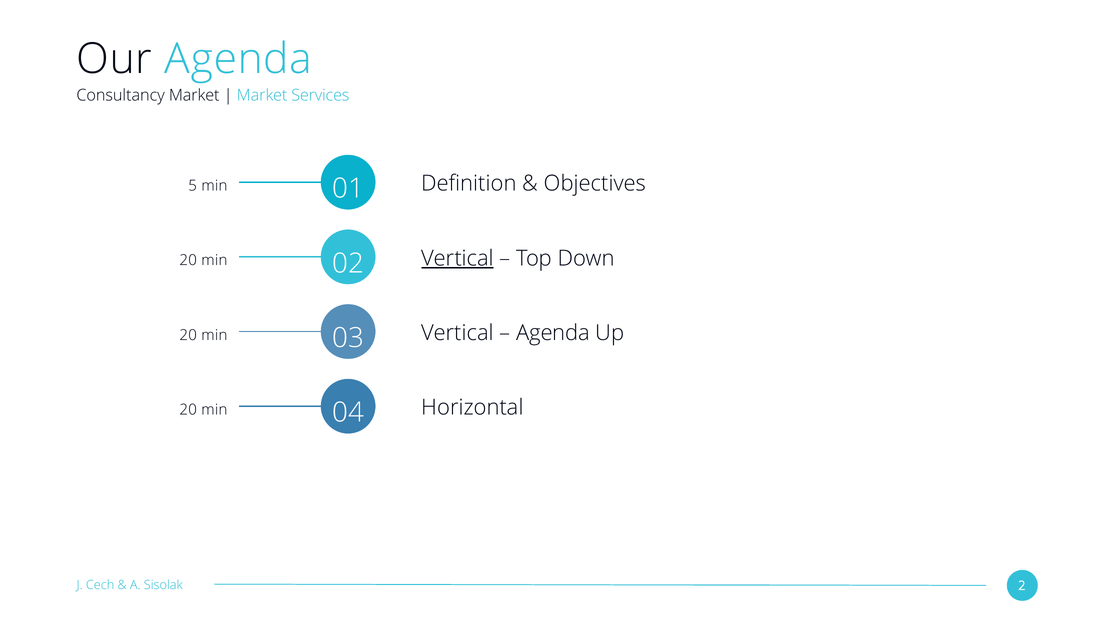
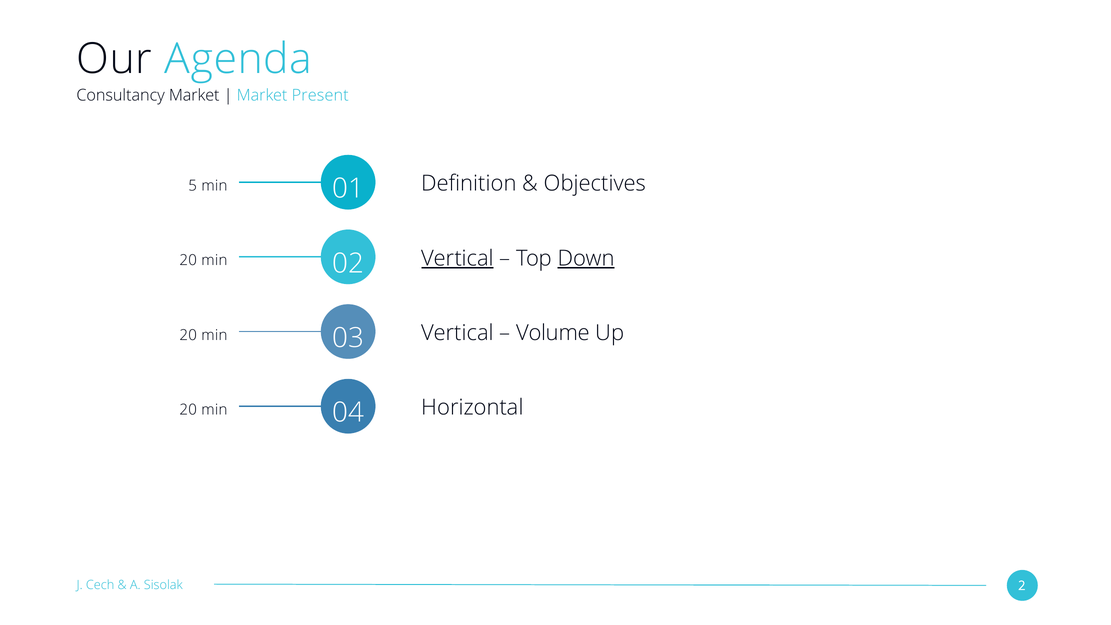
Services: Services -> Present (320, 95)
Down underline: none -> present (586, 258)
Agenda: Agenda -> Volume (553, 333)
